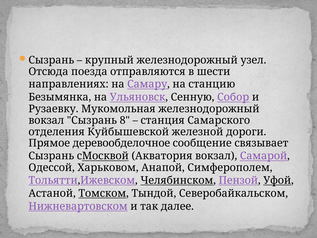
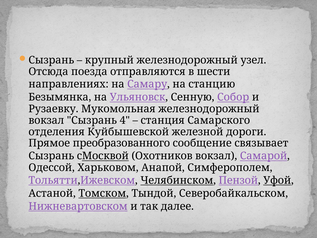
8: 8 -> 4 (125, 120)
деревообделочное: деревообделочное -> преобразованного (121, 143)
Акватория: Акватория -> Охотников (162, 156)
